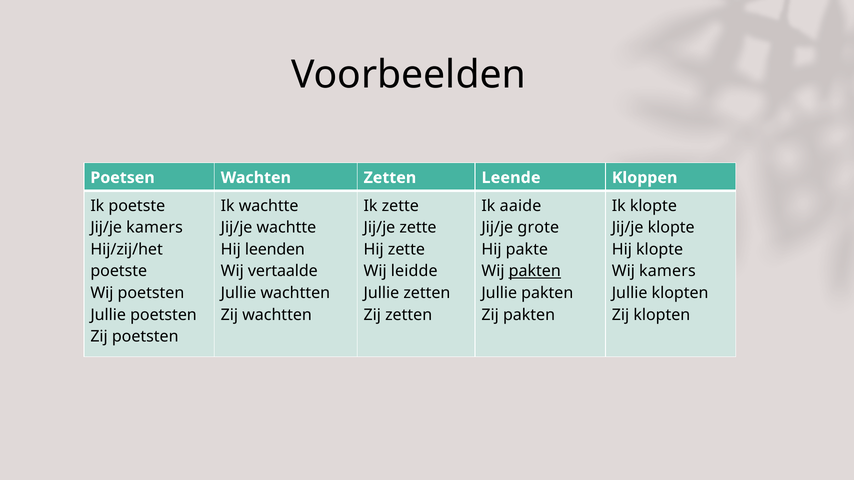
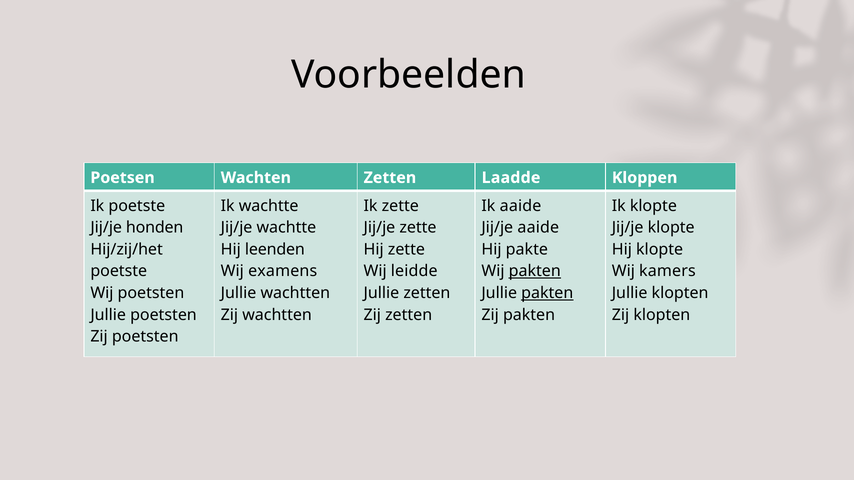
Leende: Leende -> Laadde (511, 178)
Jij/je kamers: kamers -> honden (155, 228)
Jij/je grote: grote -> aaide (538, 228)
vertaalde: vertaalde -> examens (283, 271)
pakten underline: none -> present (547, 293)
